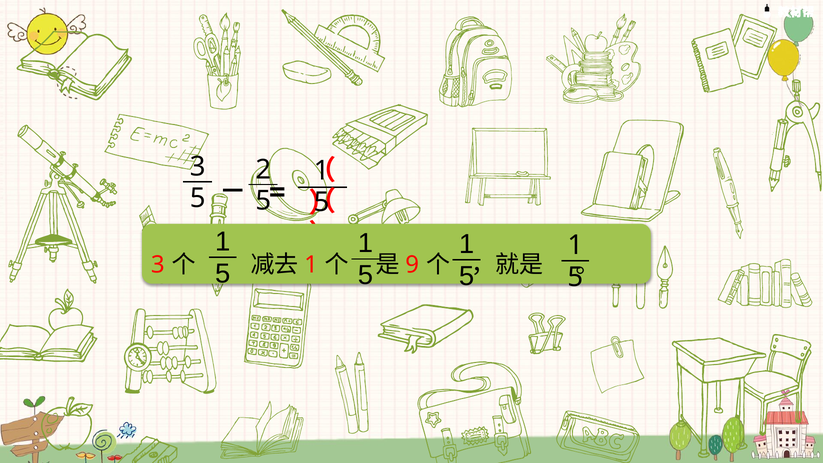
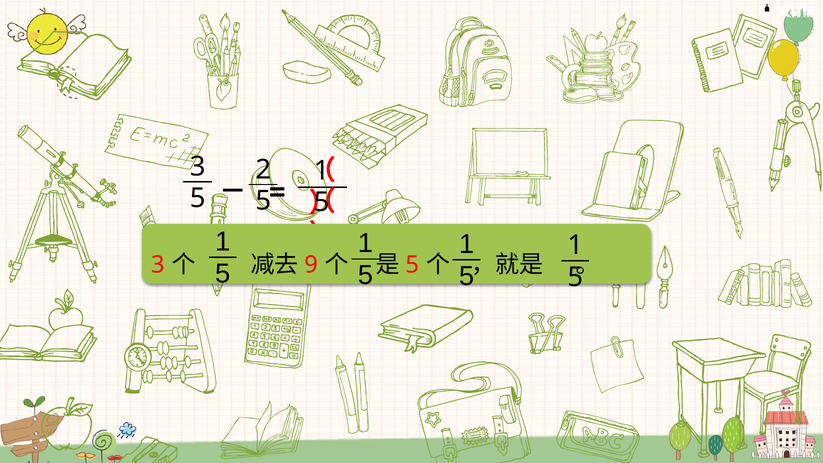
1: 1 -> 9 (311, 265)
9: 9 -> 5 (412, 265)
